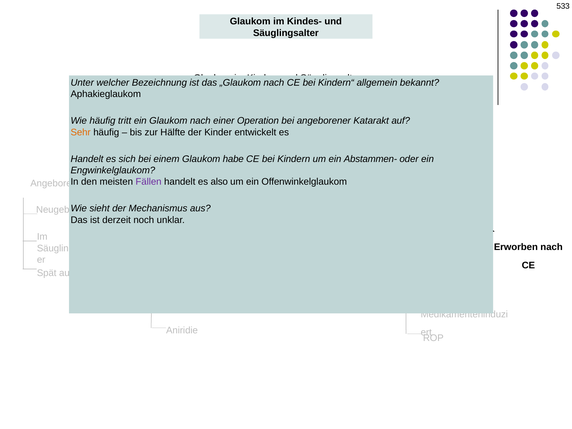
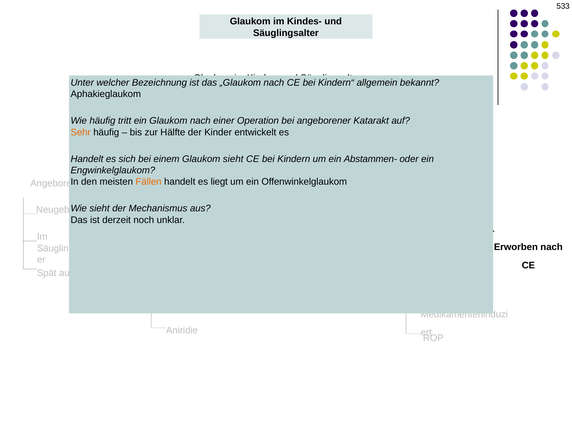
Glaukom habe: habe -> sieht (233, 159)
Fällen colour: purple -> orange (149, 182)
also: also -> liegt (219, 182)
